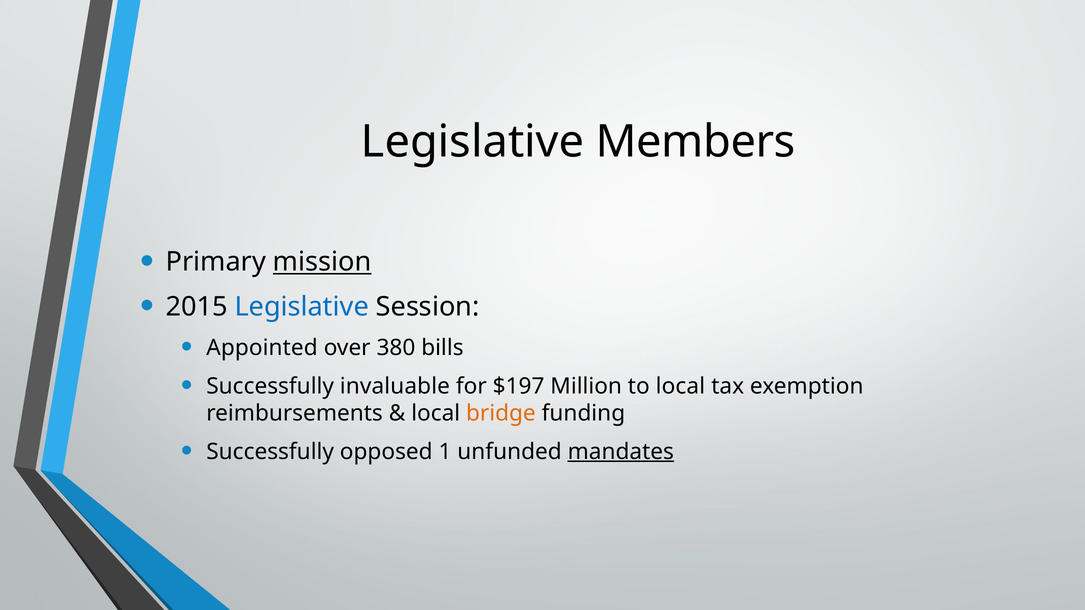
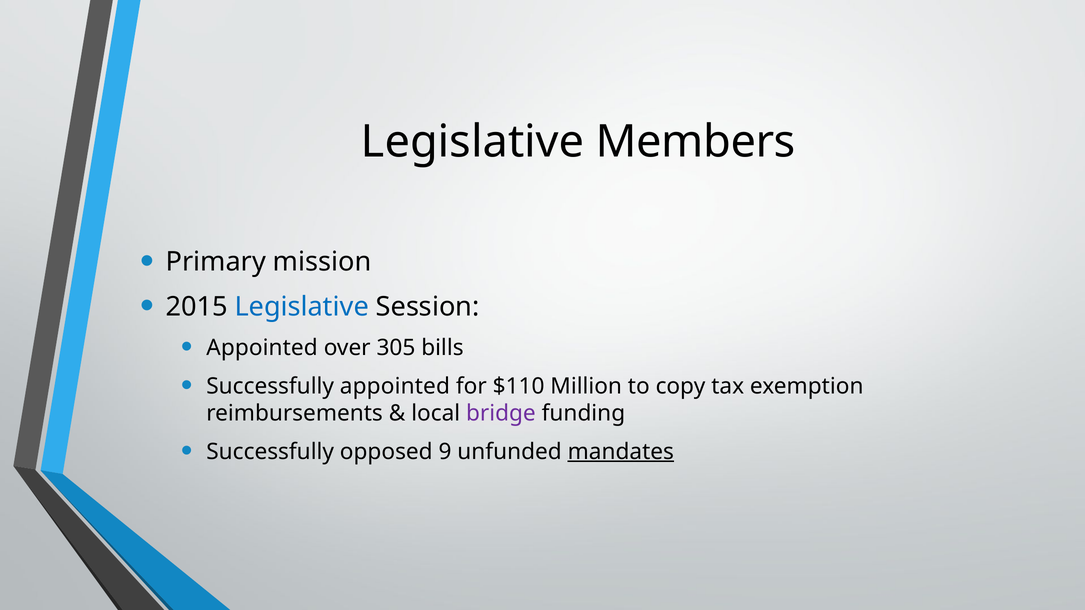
mission underline: present -> none (322, 262)
380: 380 -> 305 (396, 348)
Successfully invaluable: invaluable -> appointed (395, 386)
$197: $197 -> $110 (519, 386)
to local: local -> copy (681, 386)
bridge colour: orange -> purple (501, 413)
1: 1 -> 9 (445, 452)
